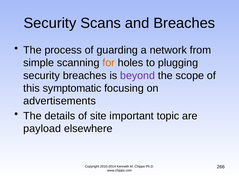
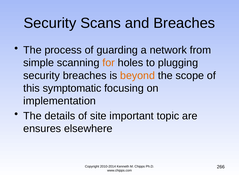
beyond colour: purple -> orange (138, 76)
advertisements: advertisements -> implementation (60, 101)
payload: payload -> ensures (42, 129)
